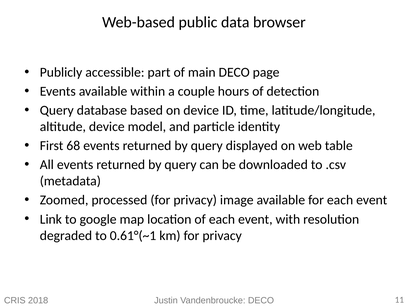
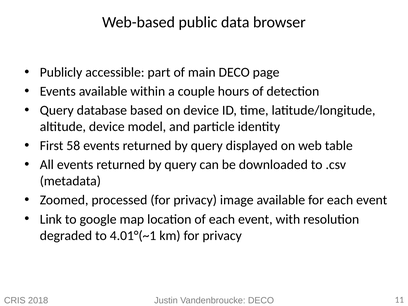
68: 68 -> 58 (73, 146)
0.61°(~1: 0.61°(~1 -> 4.01°(~1 (133, 236)
